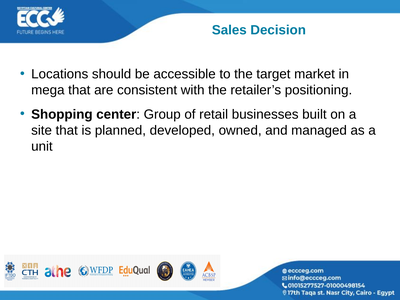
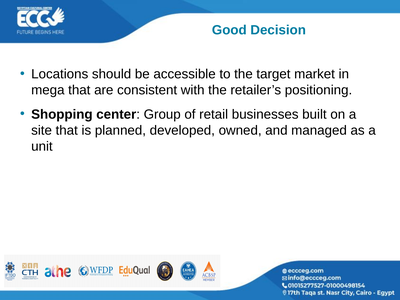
Sales: Sales -> Good (229, 30)
